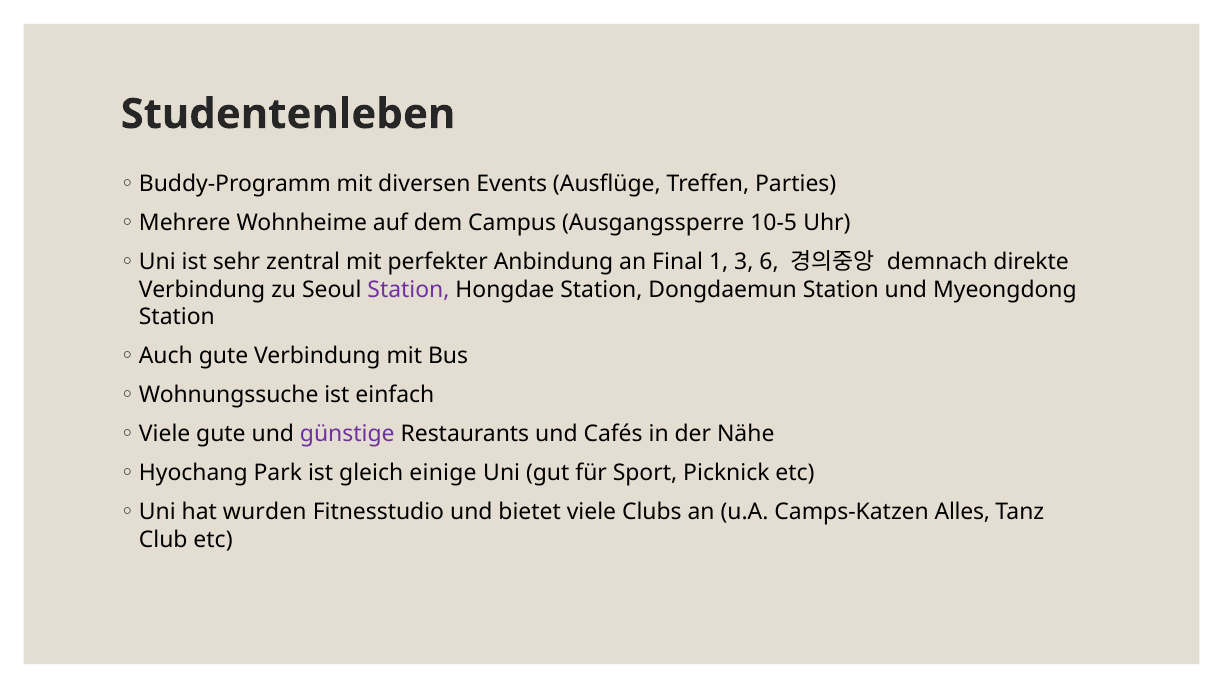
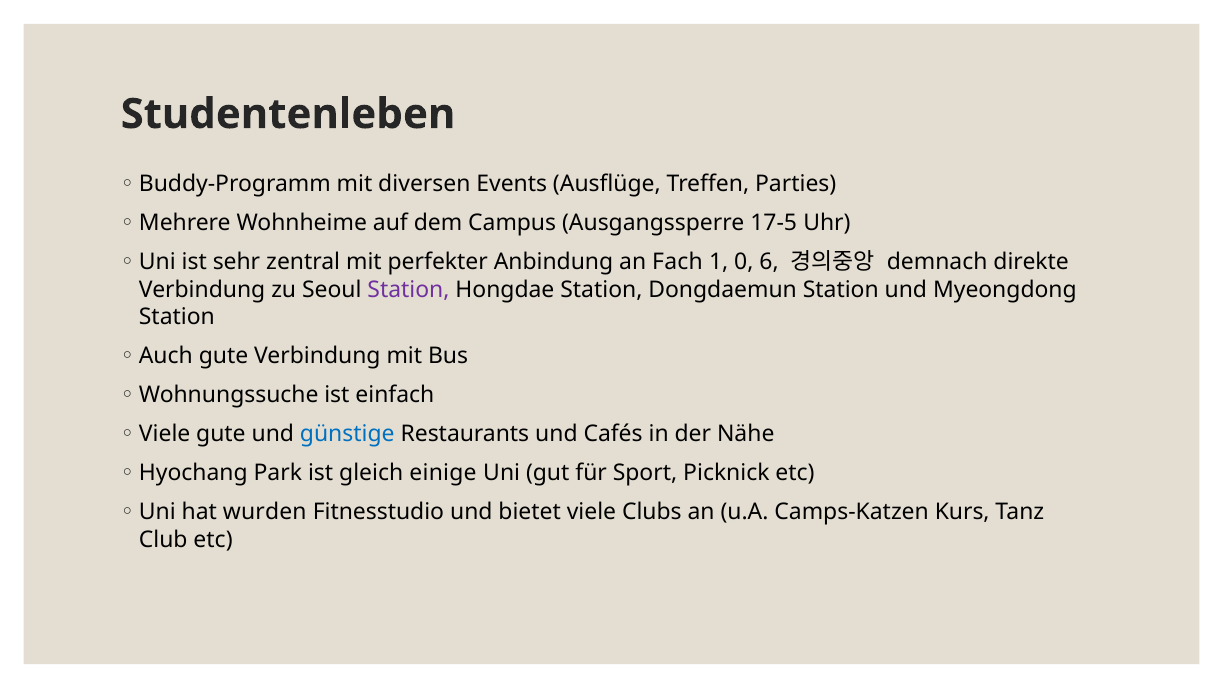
10-5: 10-5 -> 17-5 (774, 223)
Final: Final -> Fach (678, 262)
3: 3 -> 0 (744, 262)
günstige colour: purple -> blue (347, 434)
Alles: Alles -> Kurs (962, 512)
